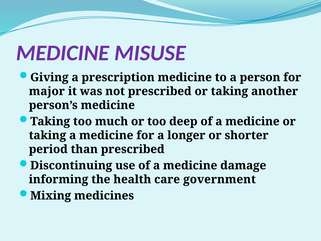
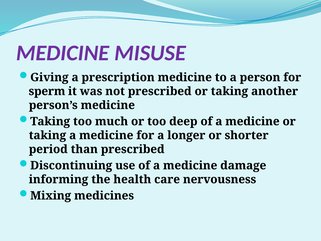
major: major -> sperm (47, 91)
government: government -> nervousness (220, 179)
